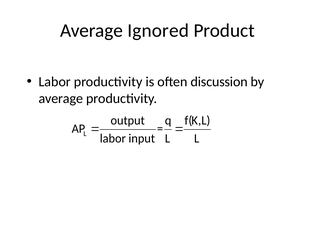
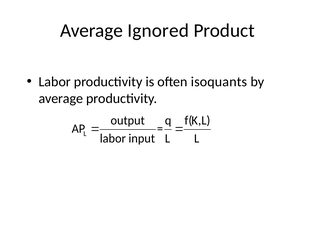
discussion: discussion -> isoquants (219, 82)
